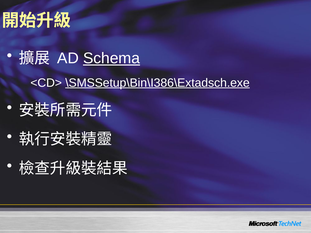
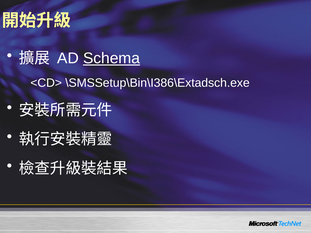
\SMSSetup\Bin\I386\Extadsch.exe underline: present -> none (157, 83)
